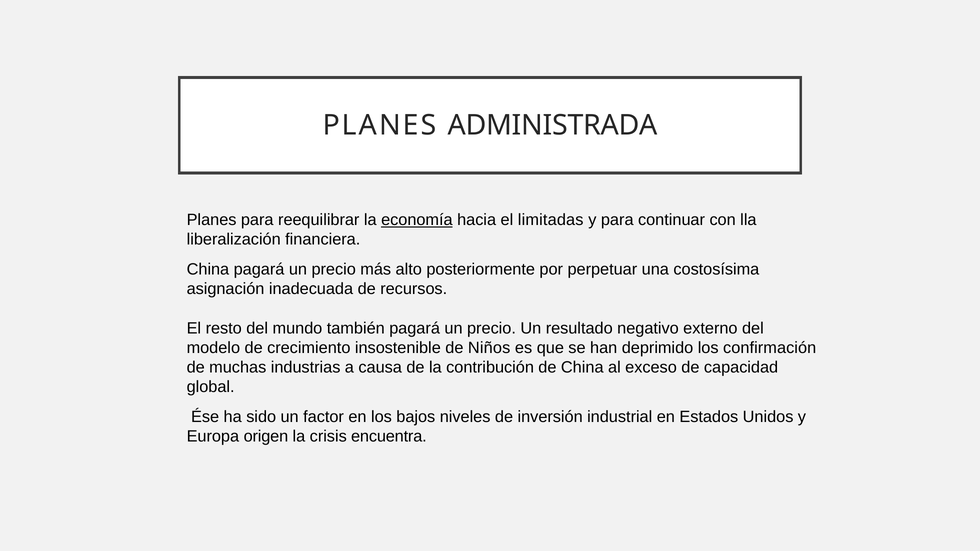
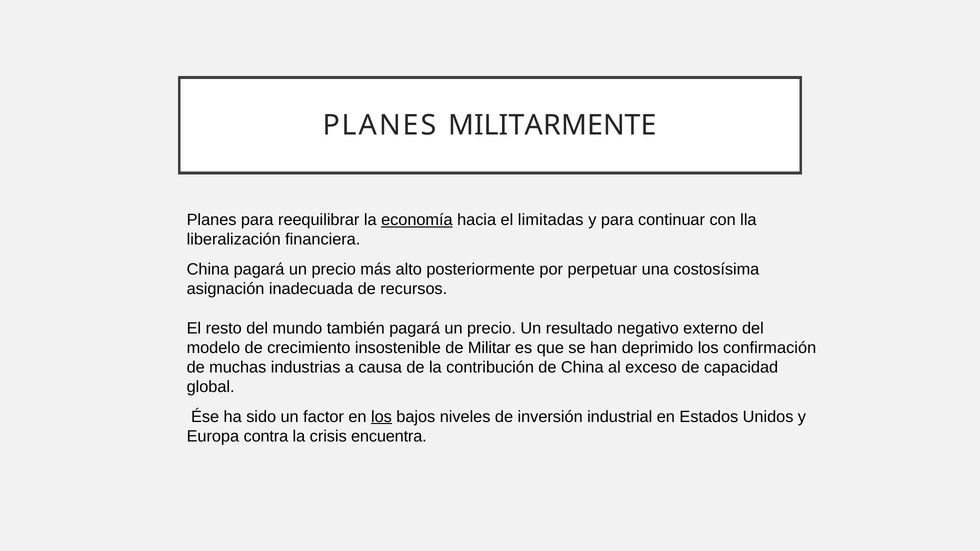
ADMINISTRADA: ADMINISTRADA -> MILITARMENTE (552, 125)
Niños: Niños -> Militar (489, 348)
los underline: none -> present (381, 417)
origen: origen -> contra (266, 436)
